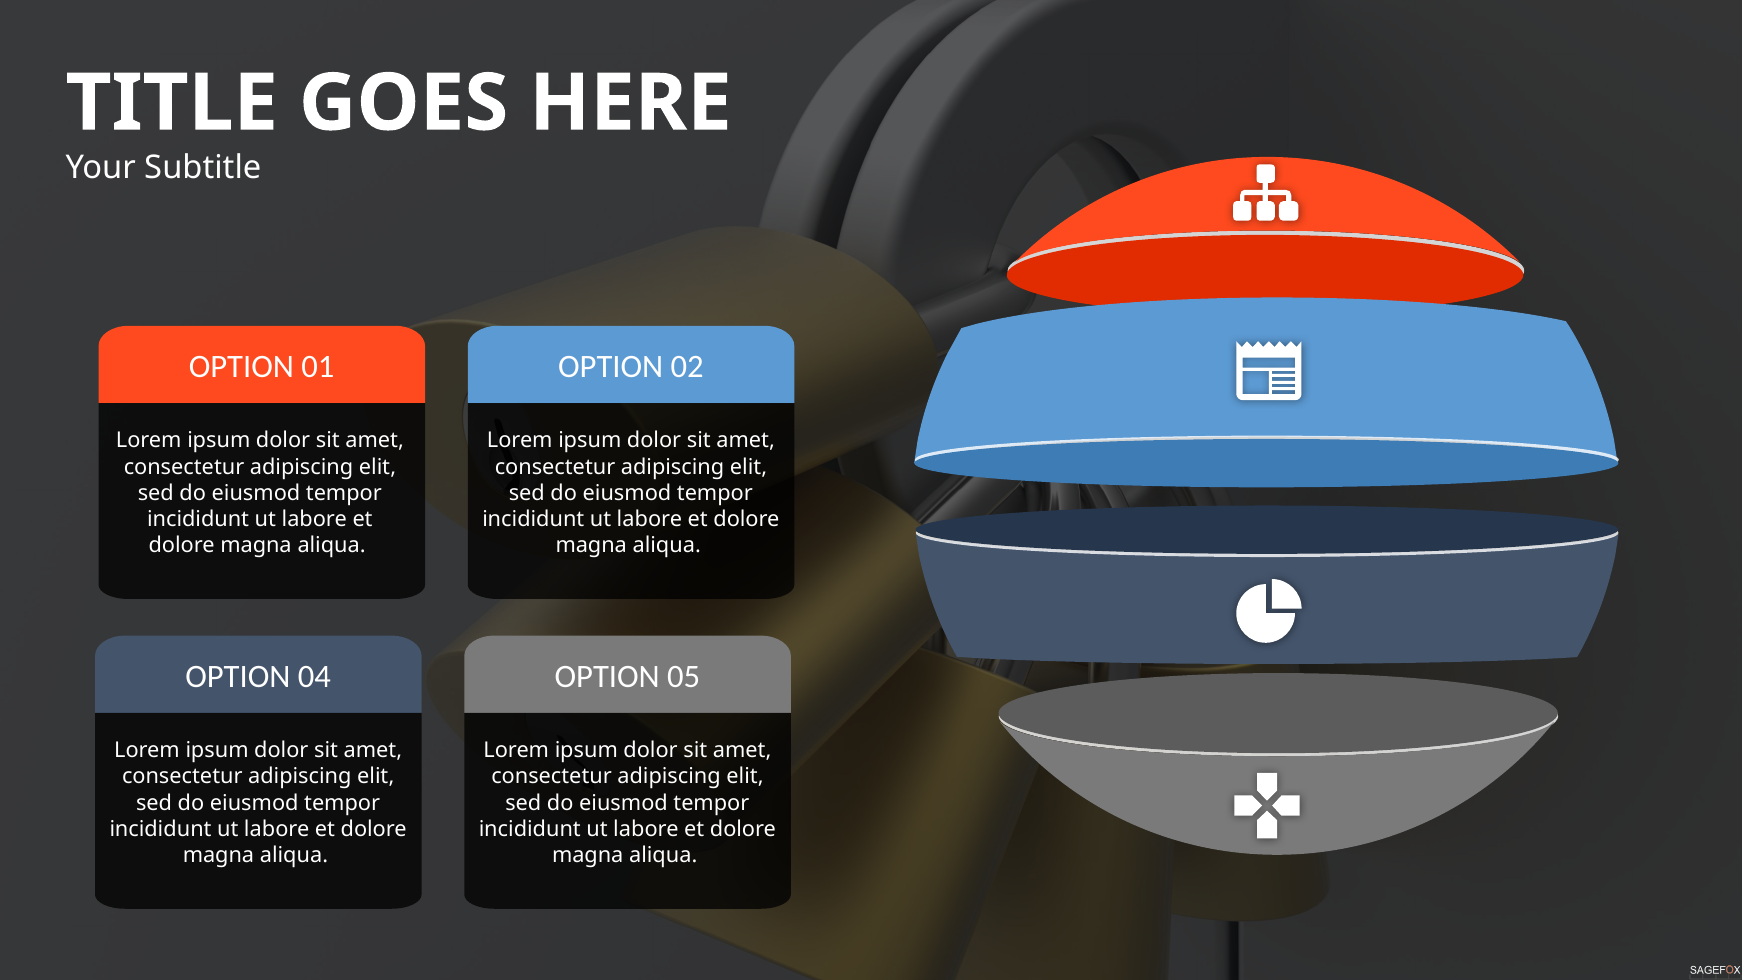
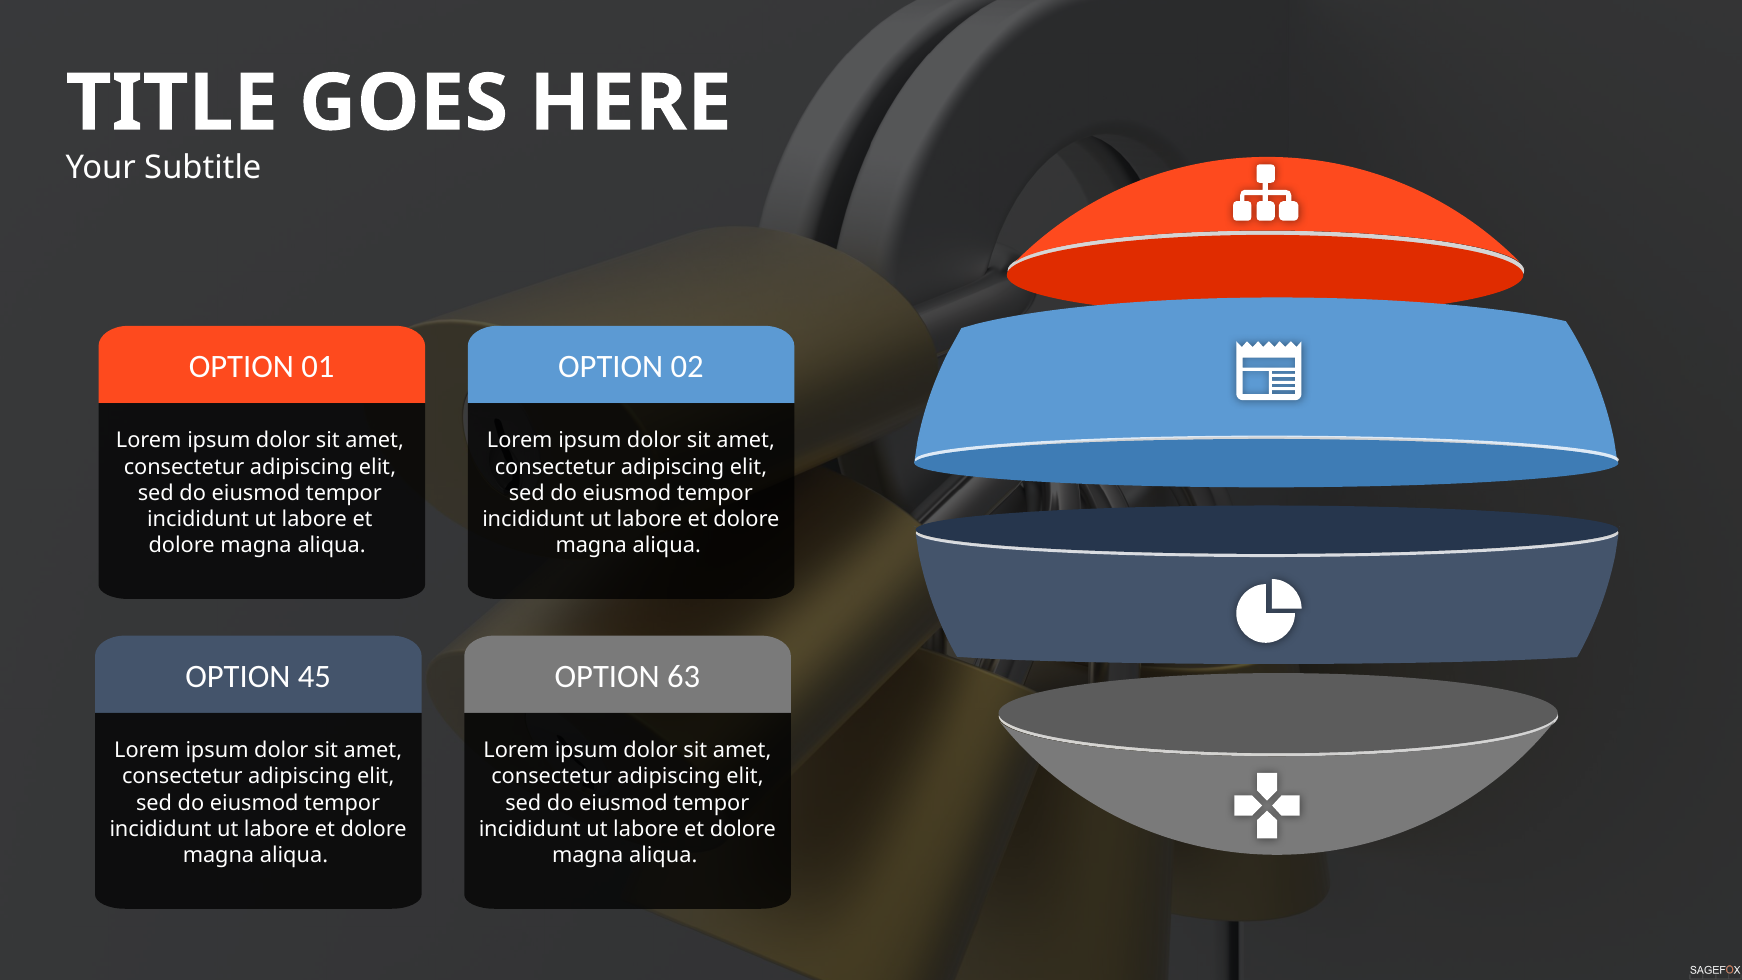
04: 04 -> 45 (314, 676)
05: 05 -> 63 (684, 676)
